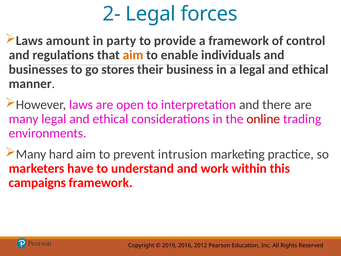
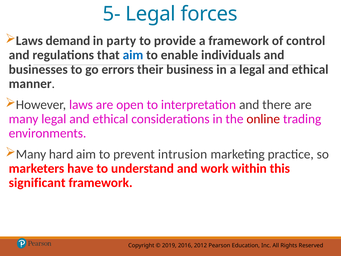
2-: 2- -> 5- (112, 14)
amount: amount -> demand (68, 41)
aim colour: orange -> blue (133, 55)
stores: stores -> errors (118, 69)
campaigns: campaigns -> significant (37, 183)
